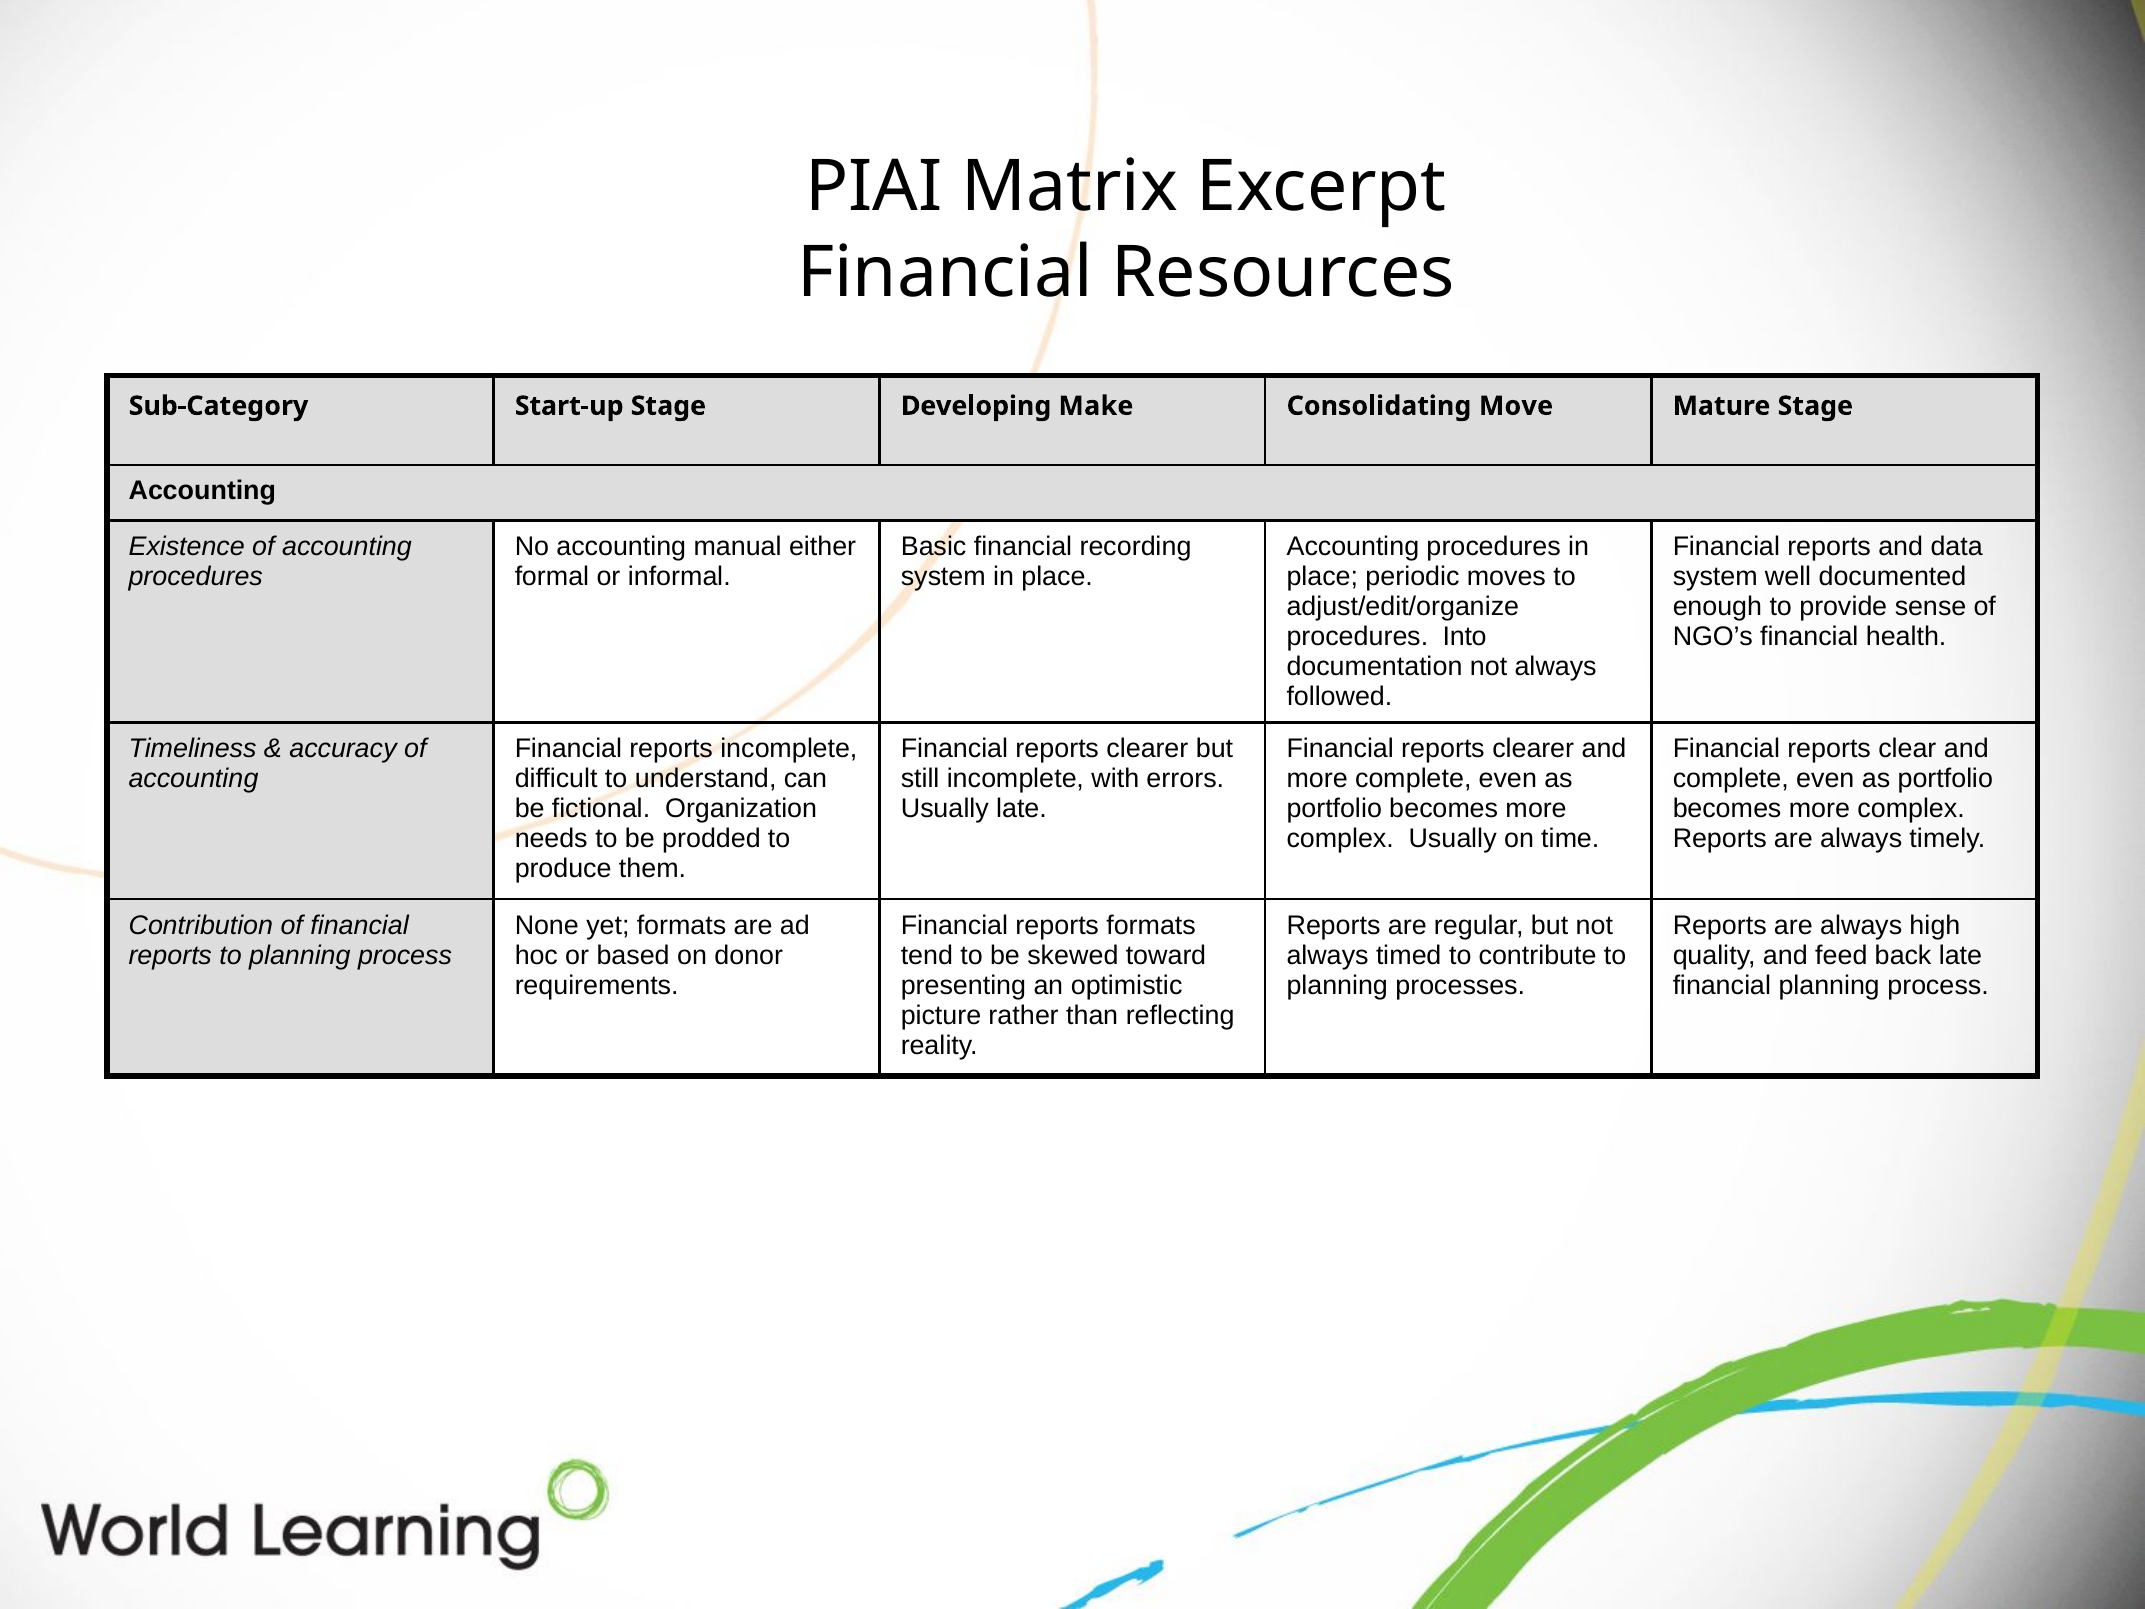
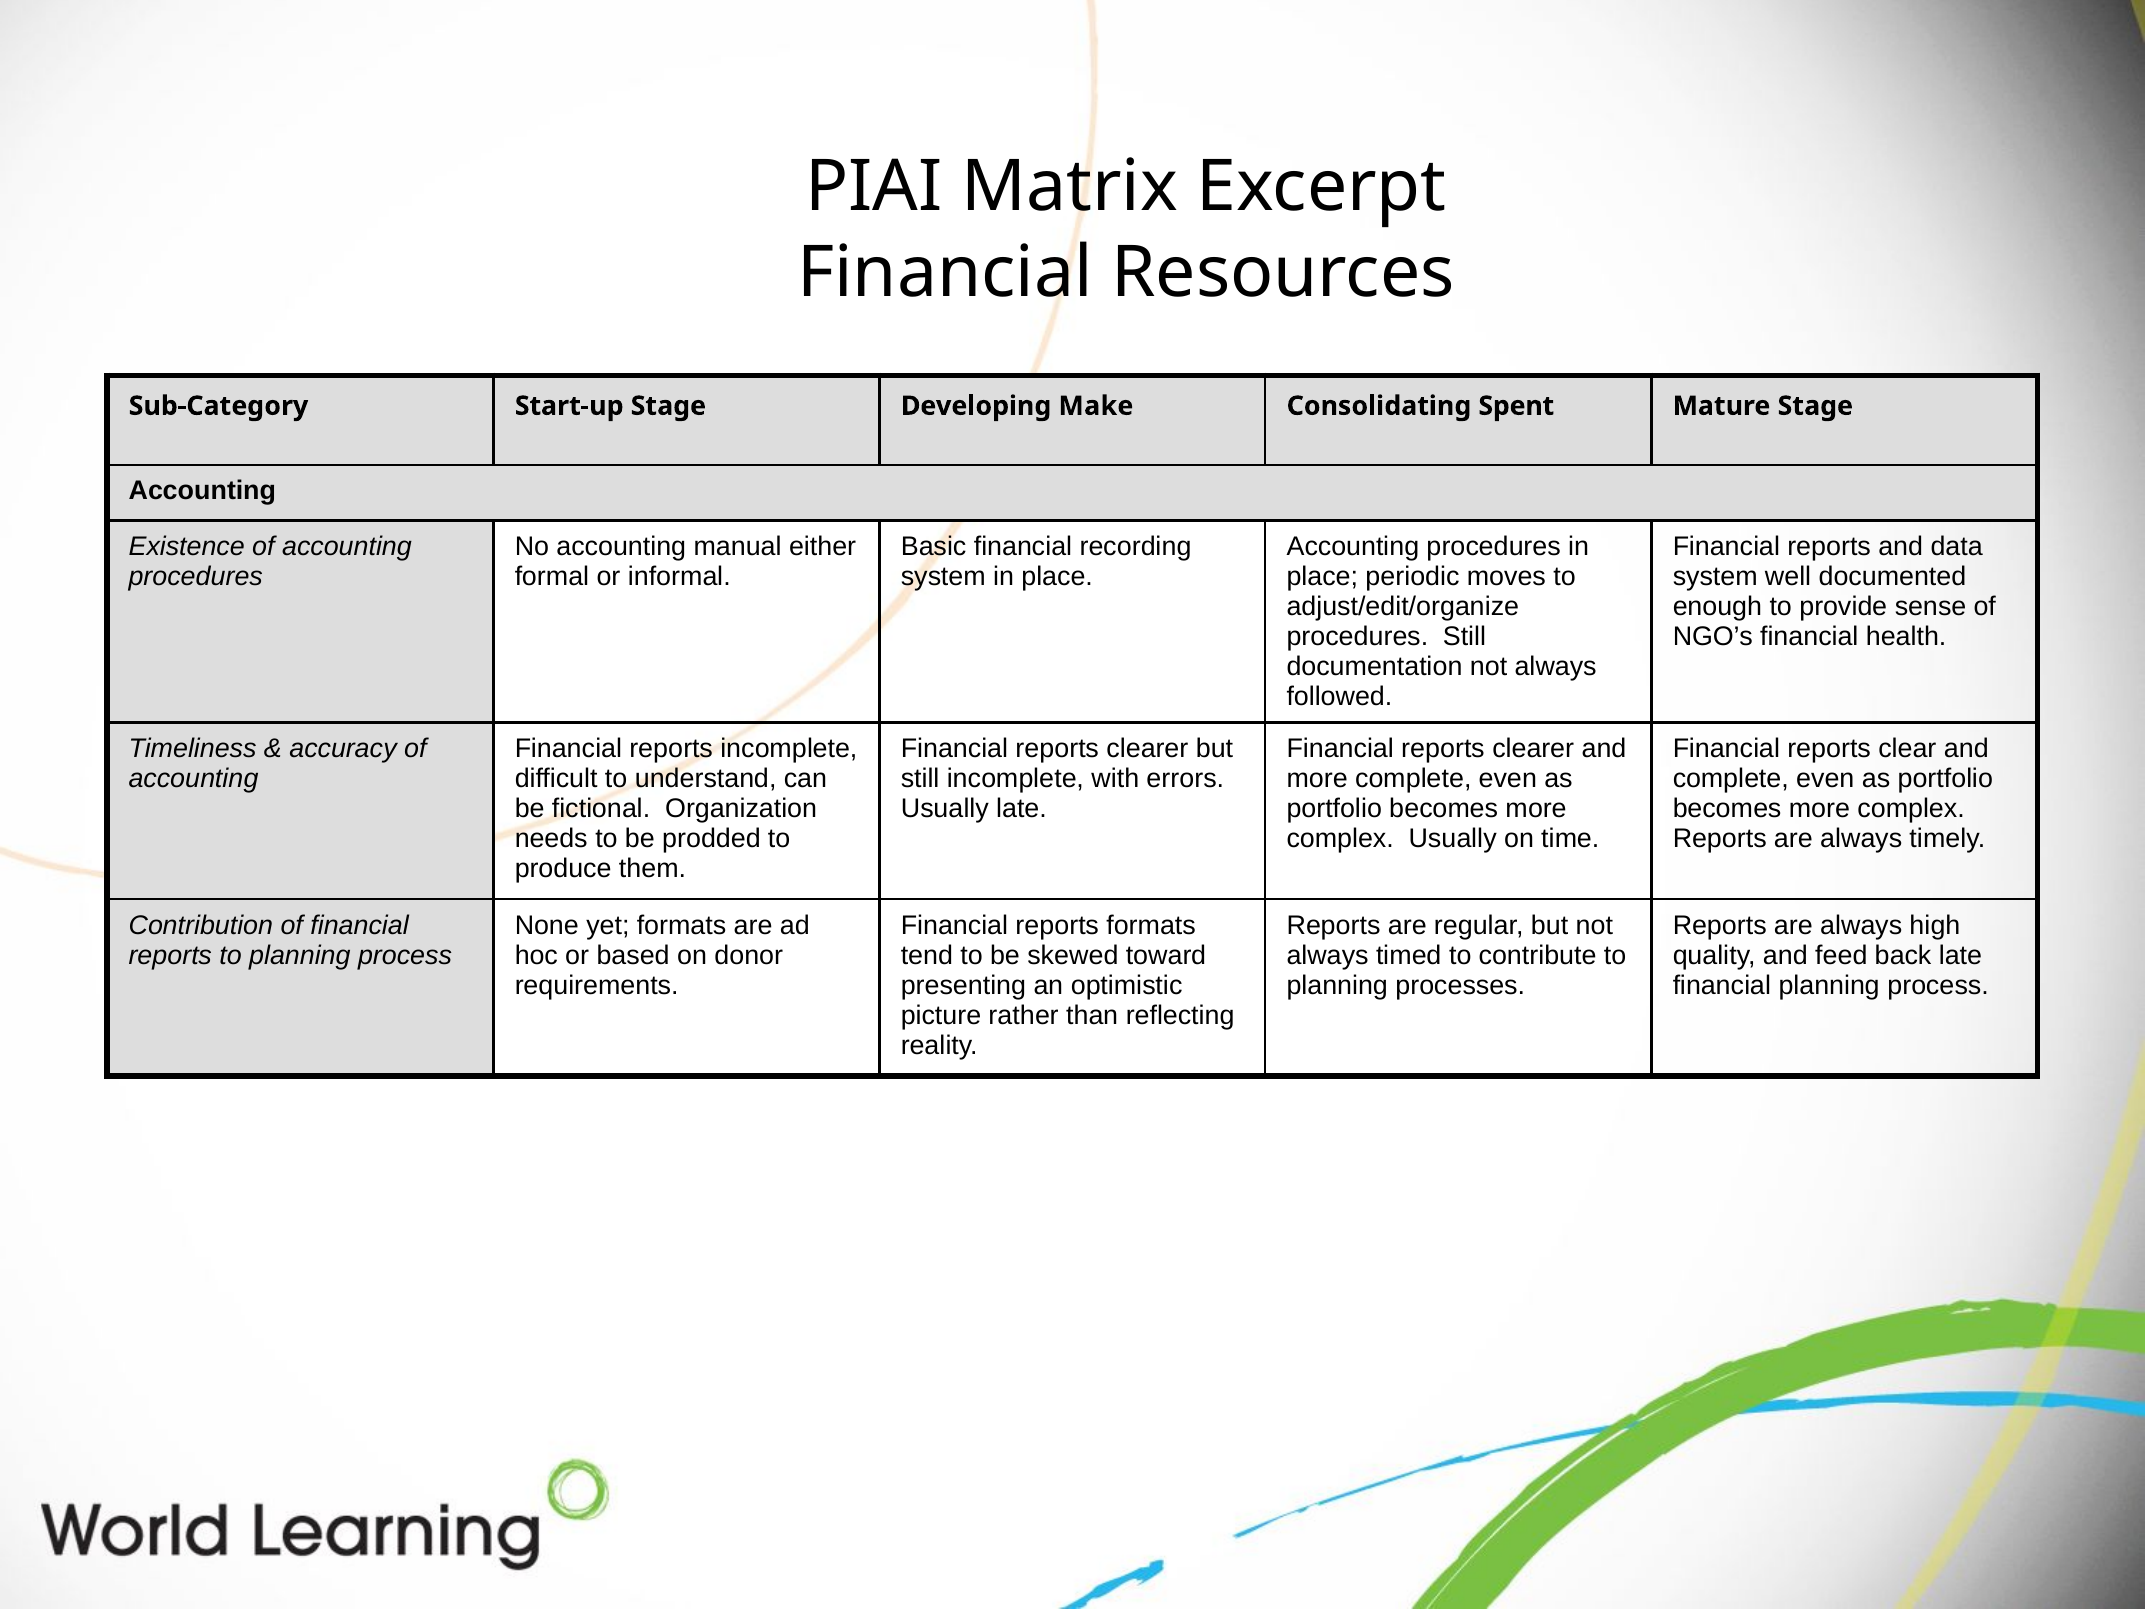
Move: Move -> Spent (1516, 406)
procedures Into: Into -> Still (1465, 637)
